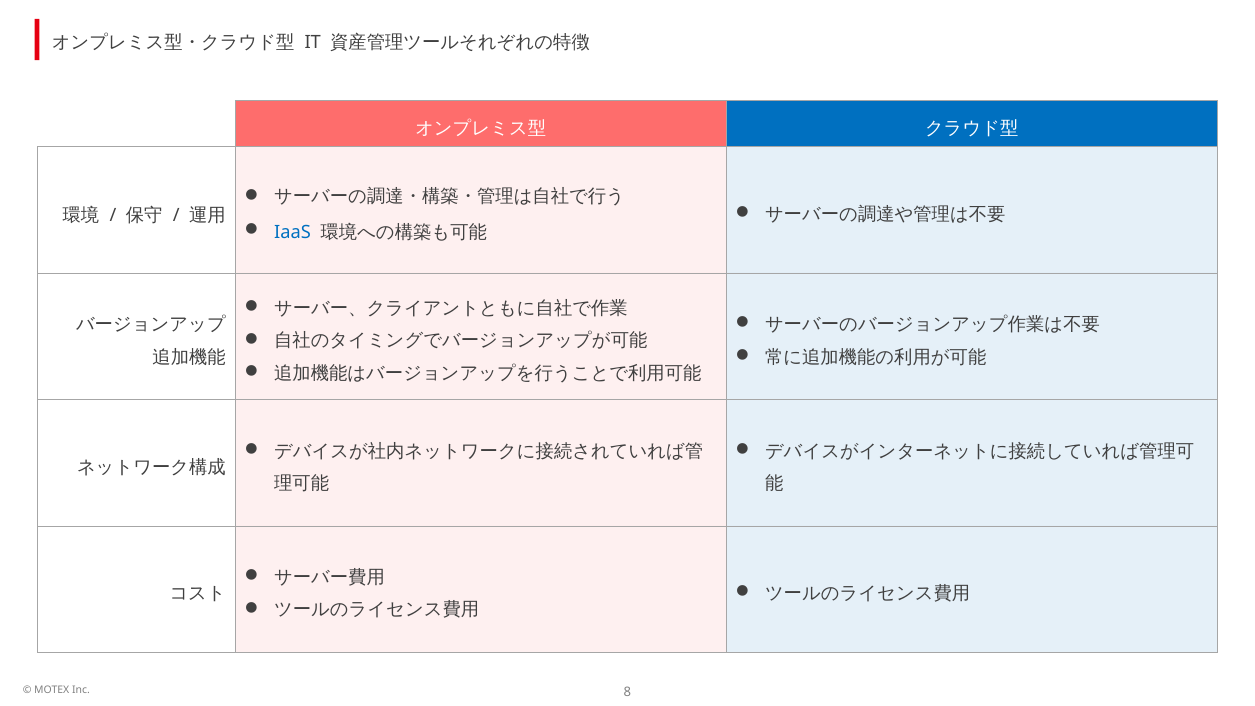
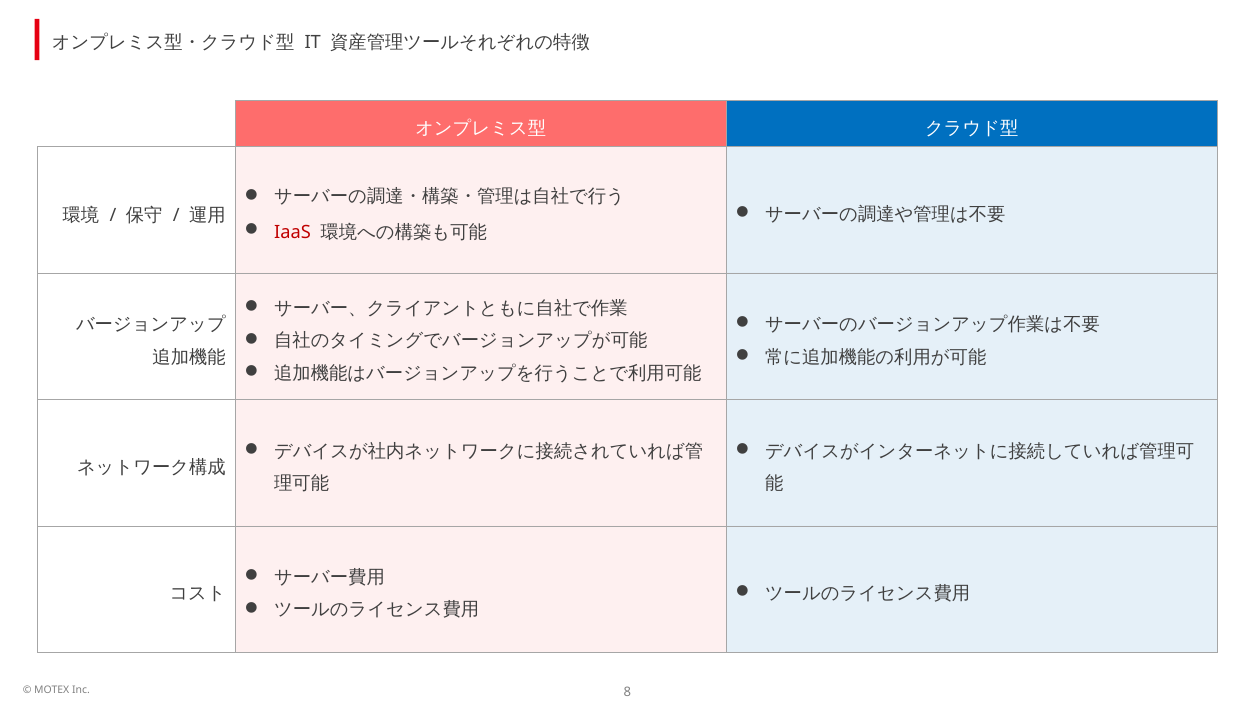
IaaS colour: blue -> red (292, 232)
